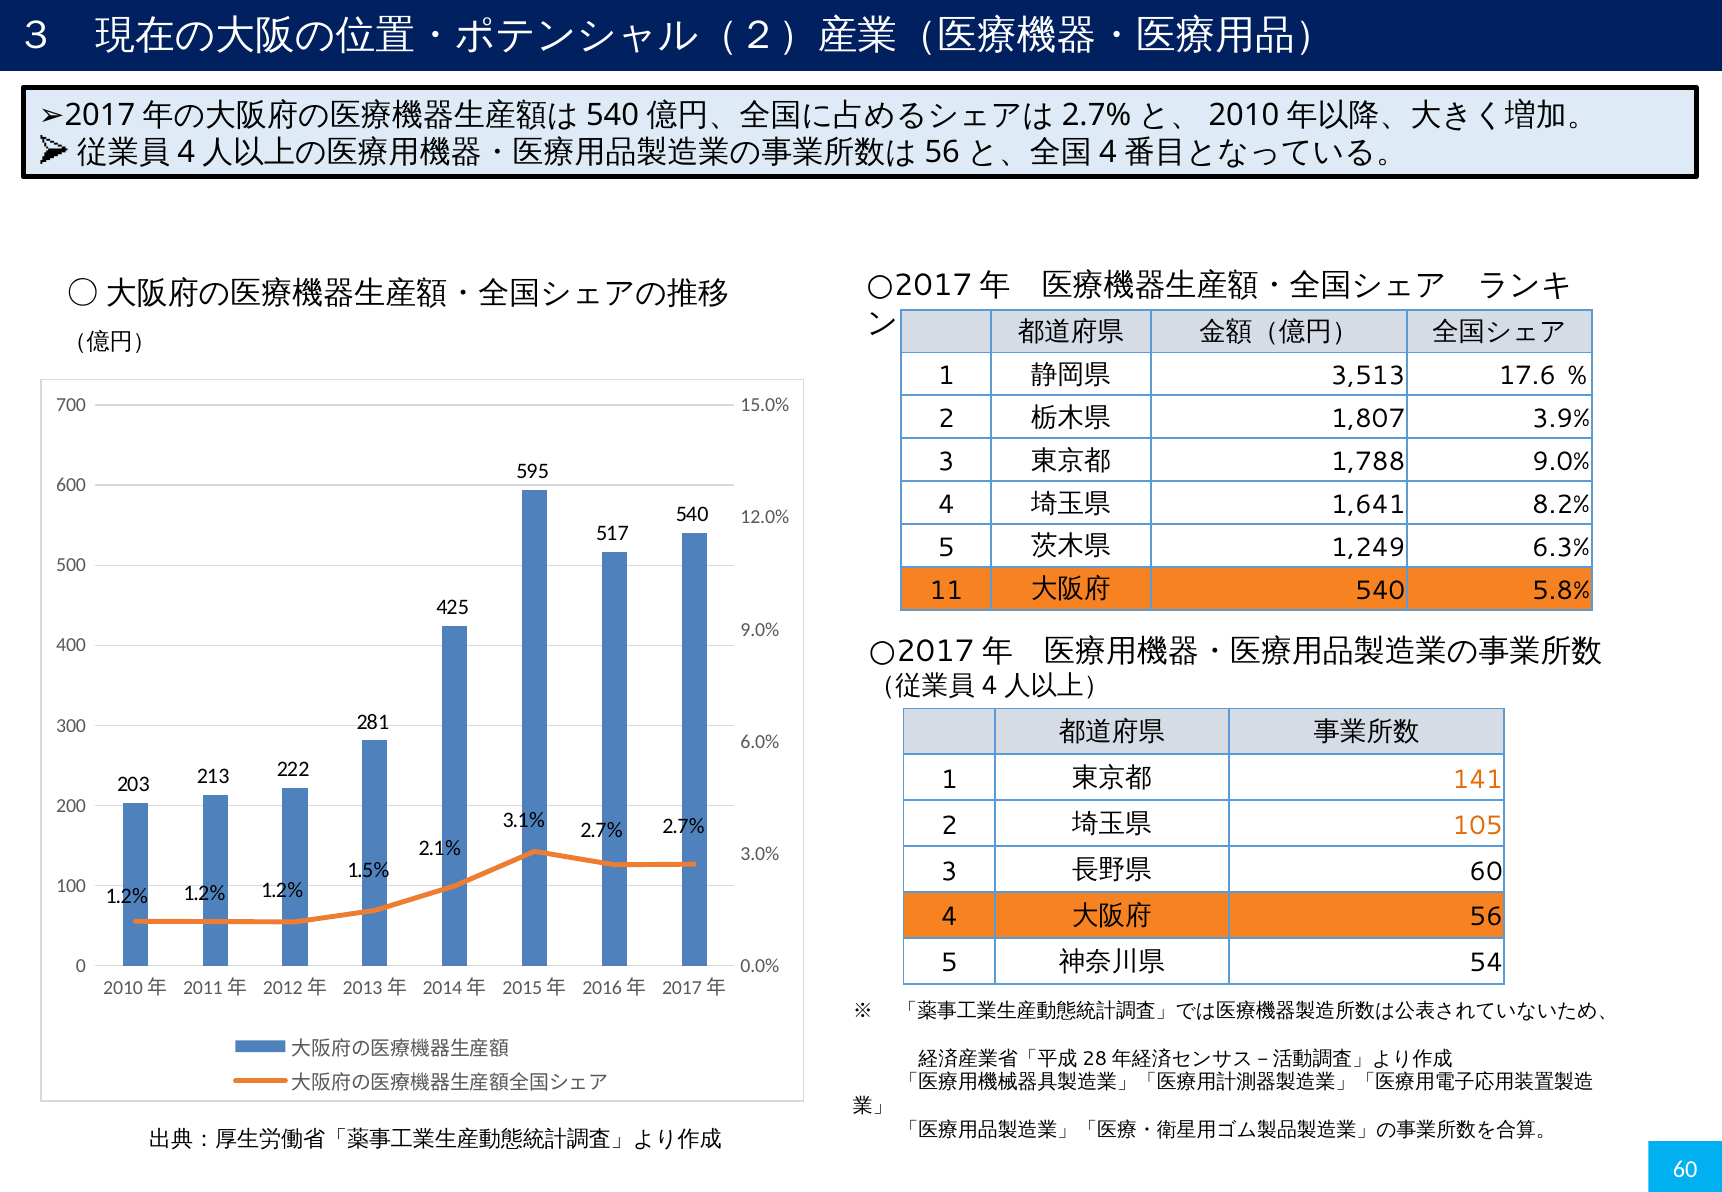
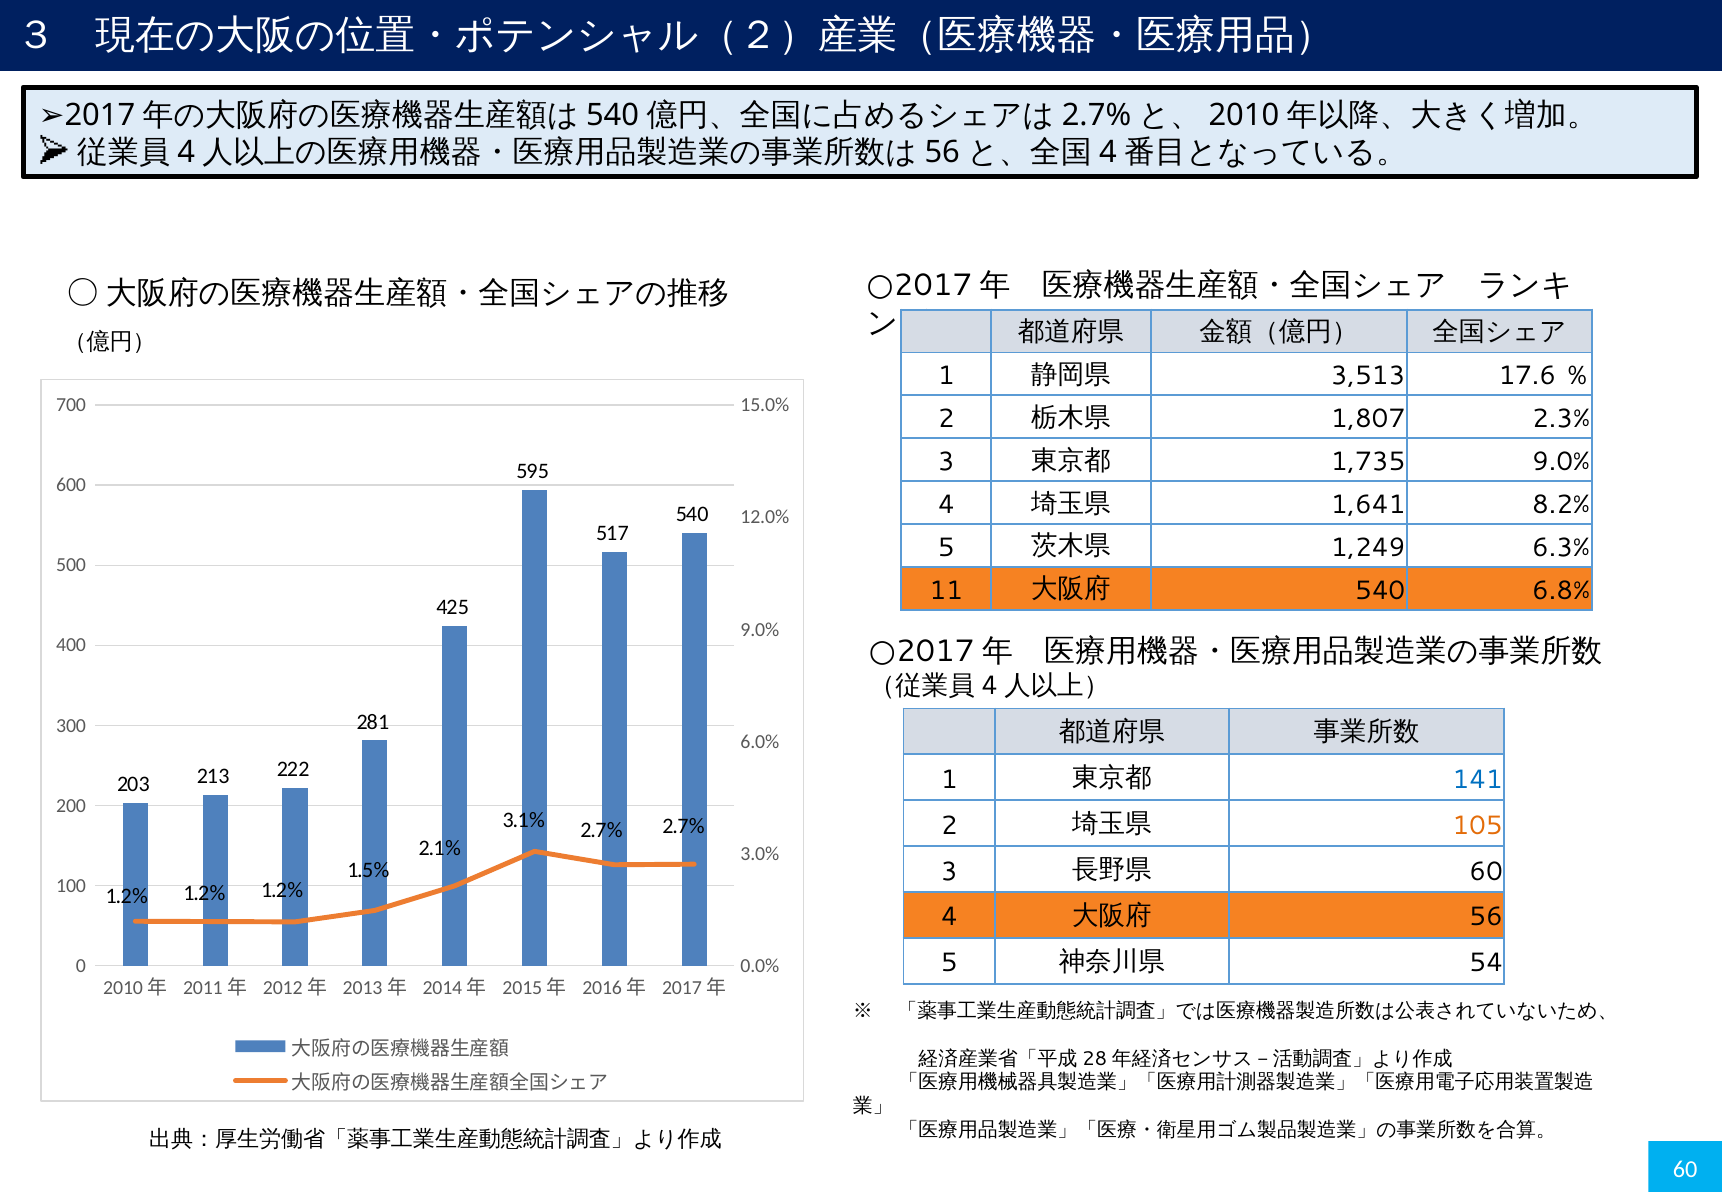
3.9%: 3.9% -> 2.3% (1561, 419)
1,788: 1,788 -> 1,735 (1368, 462)
5.8%: 5.8% -> 6.8% (1561, 591)
141 colour: orange -> blue (1477, 780)
